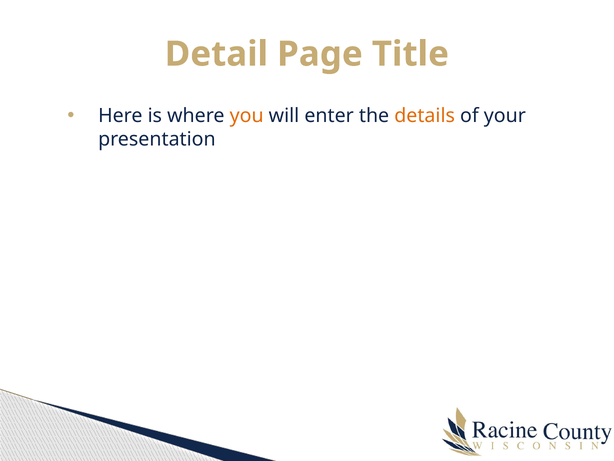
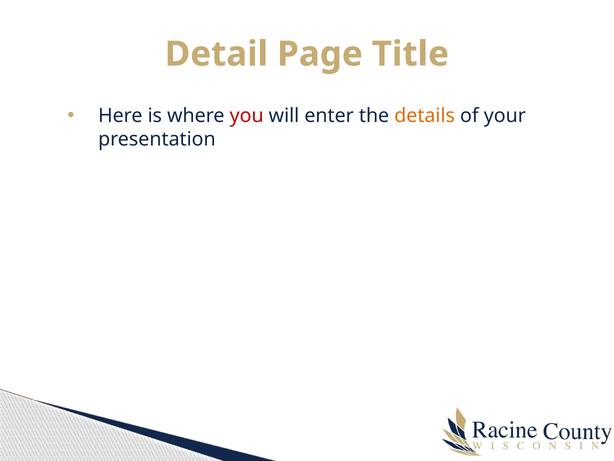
you colour: orange -> red (247, 116)
